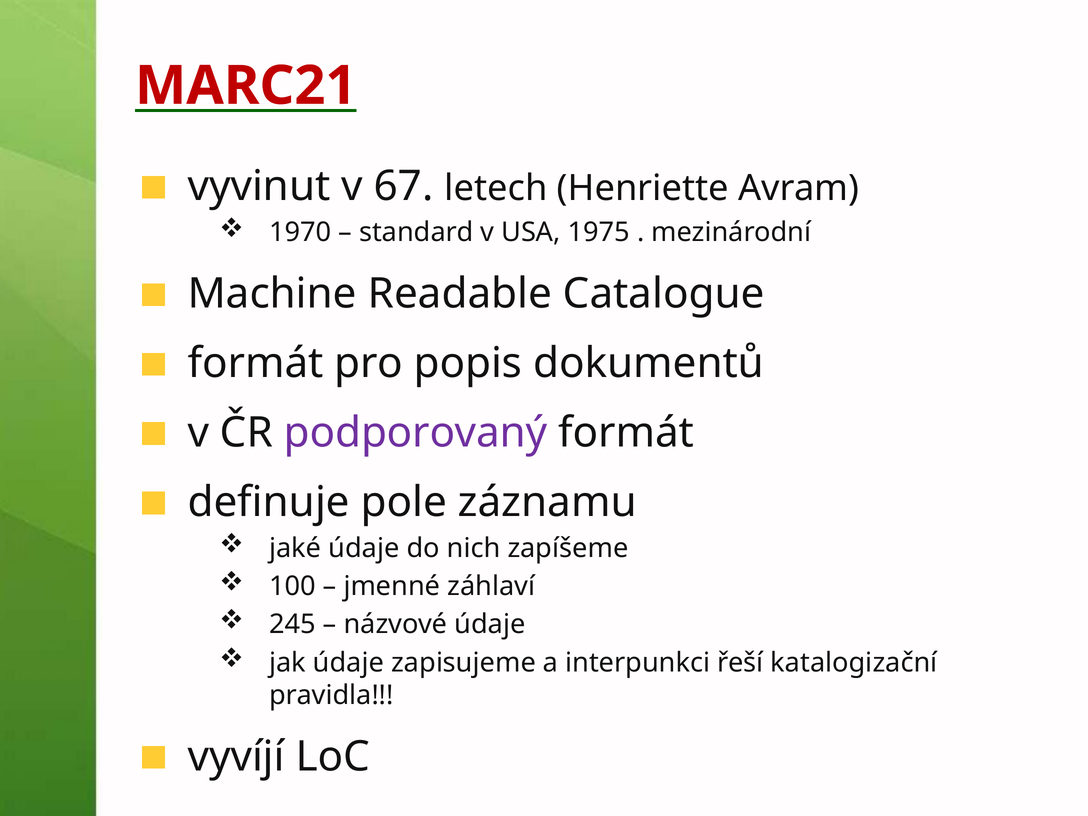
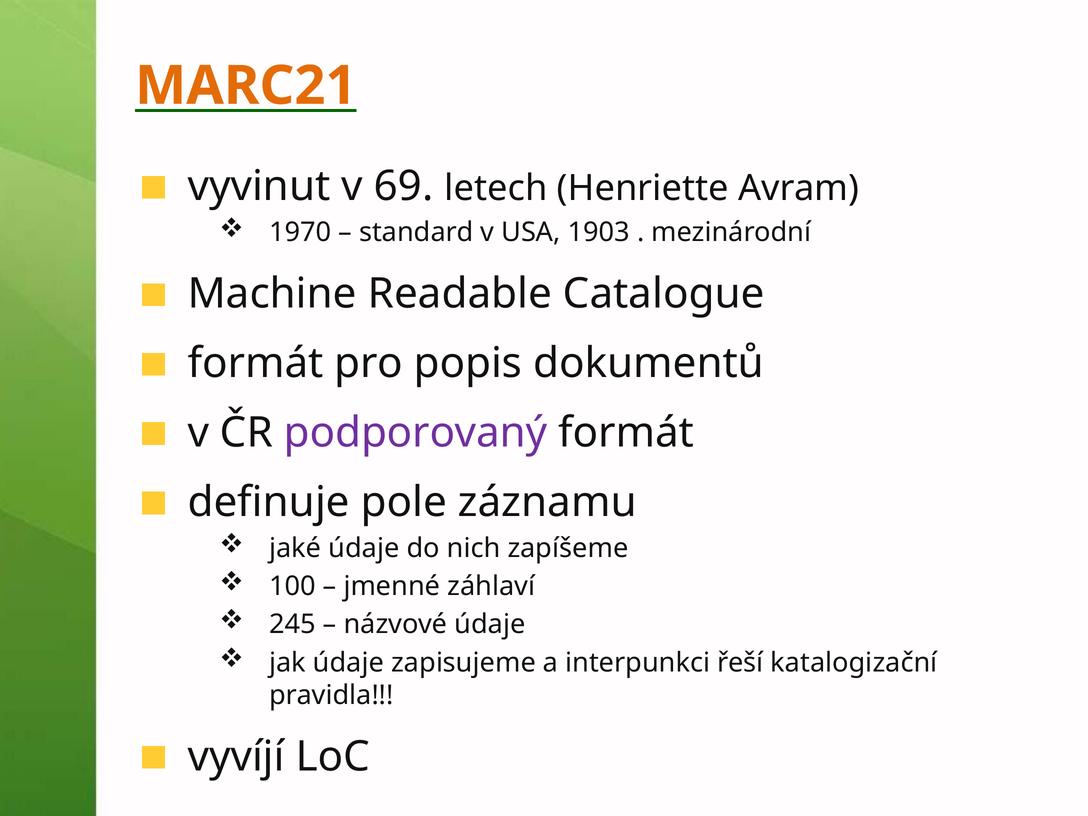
MARC21 colour: red -> orange (246, 86)
67: 67 -> 69 (404, 186)
1975: 1975 -> 1903 (599, 232)
